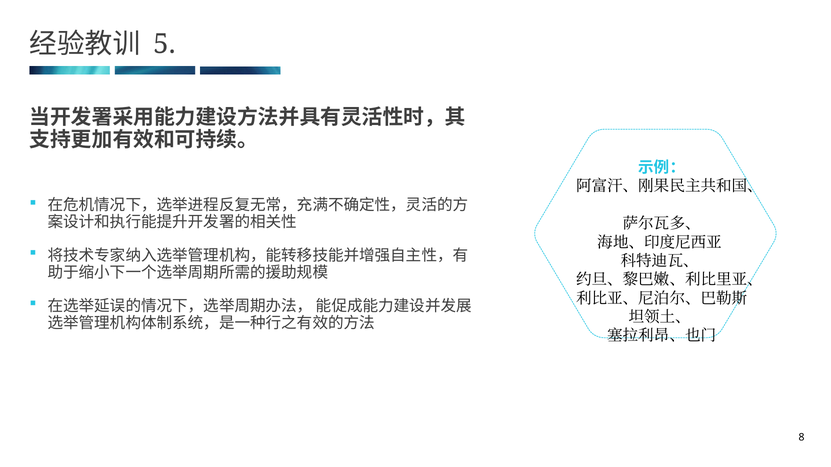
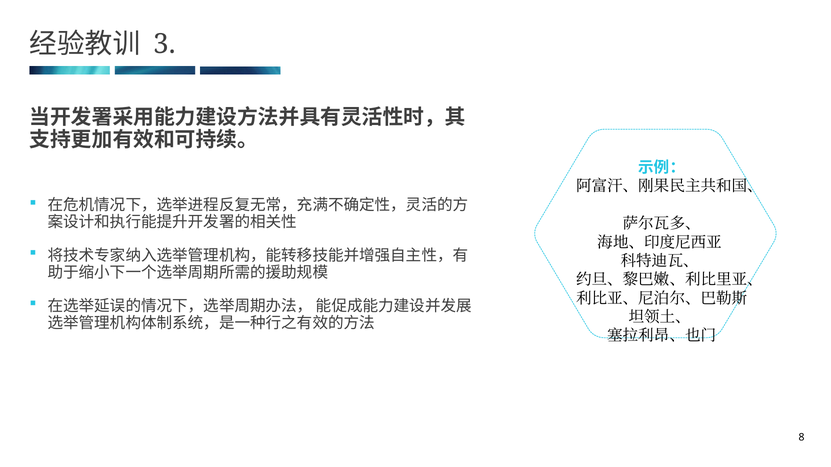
5: 5 -> 3 (164, 44)
